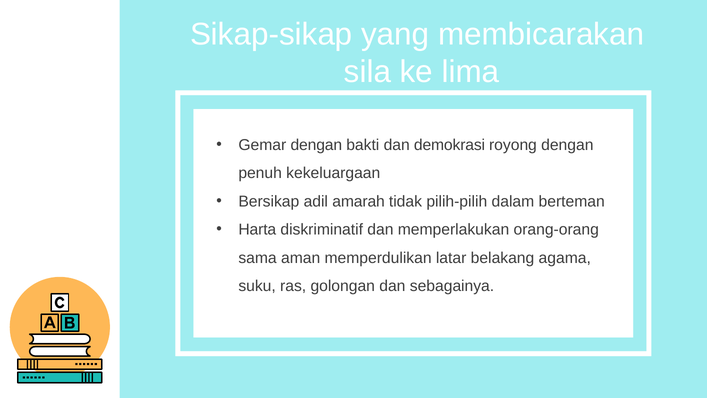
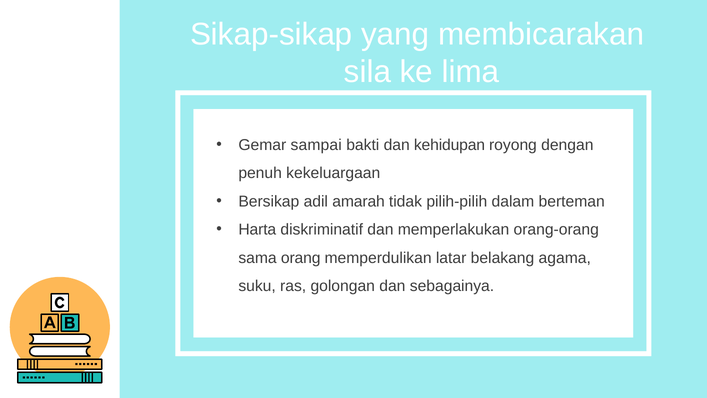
Gemar dengan: dengan -> sampai (316, 145)
demokrasi: demokrasi -> kehidupan (450, 145)
aman: aman -> orang (301, 258)
